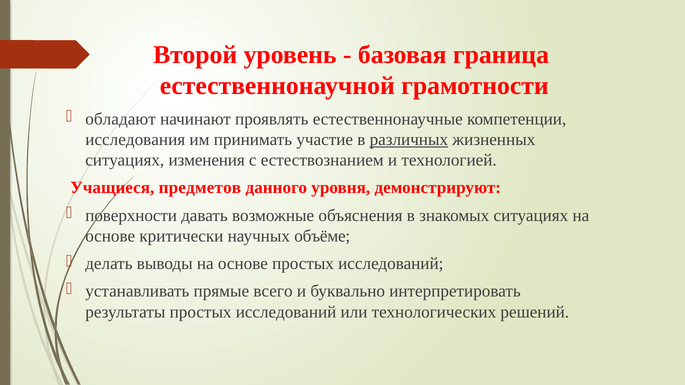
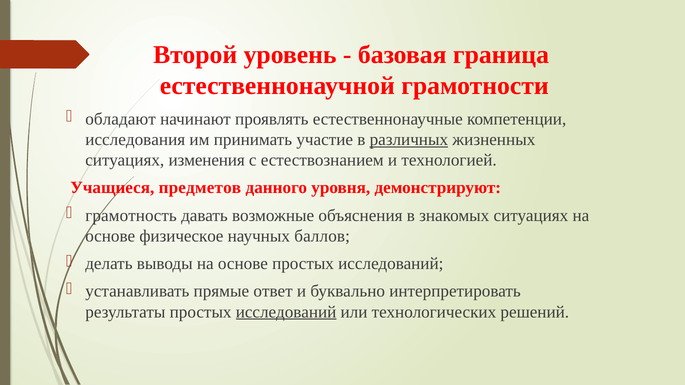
поверхности: поверхности -> грамотность (131, 216)
критически: критически -> физическое (181, 236)
объёме: объёме -> баллов (322, 236)
всего: всего -> ответ (273, 292)
исследований underline: none -> present (286, 312)
